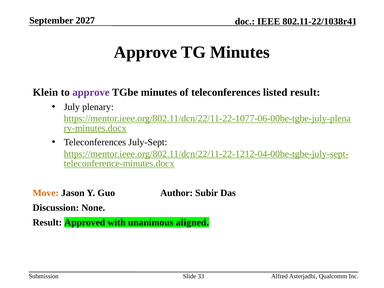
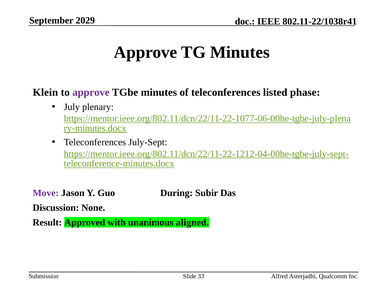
2027: 2027 -> 2029 (85, 20)
listed result: result -> phase (305, 92)
Move colour: orange -> purple (46, 193)
Author: Author -> During (177, 193)
